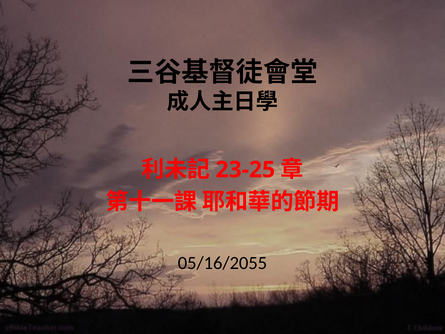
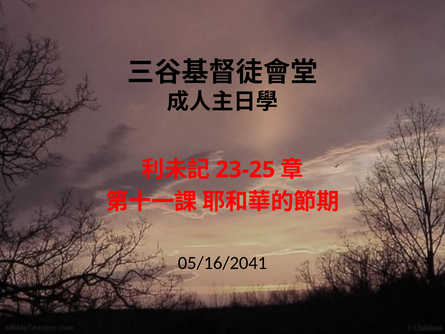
05/16/2055: 05/16/2055 -> 05/16/2041 (222, 263)
